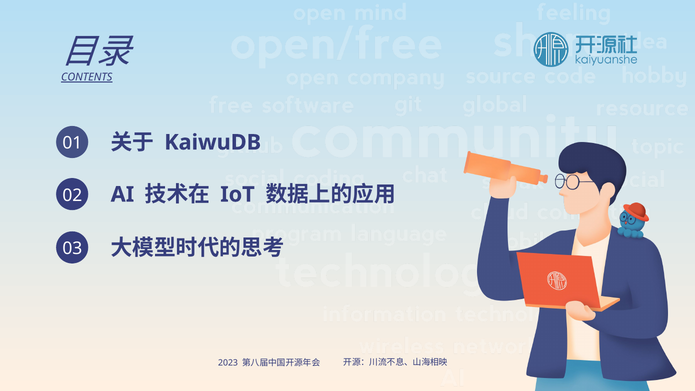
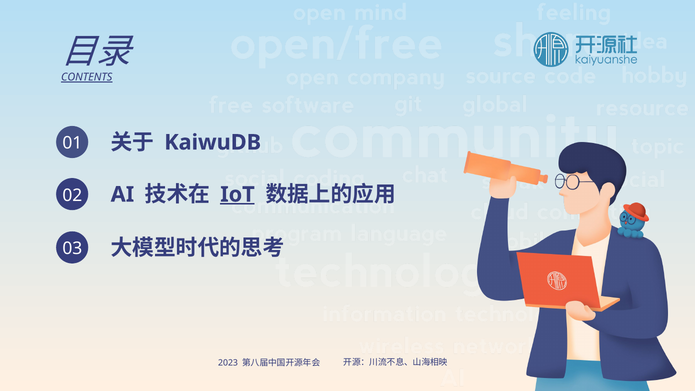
IoT underline: none -> present (237, 194)
